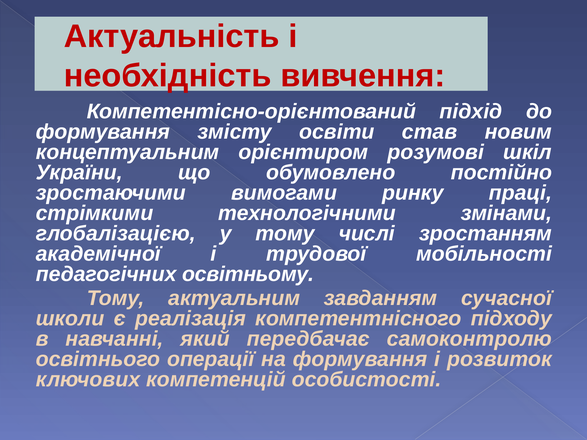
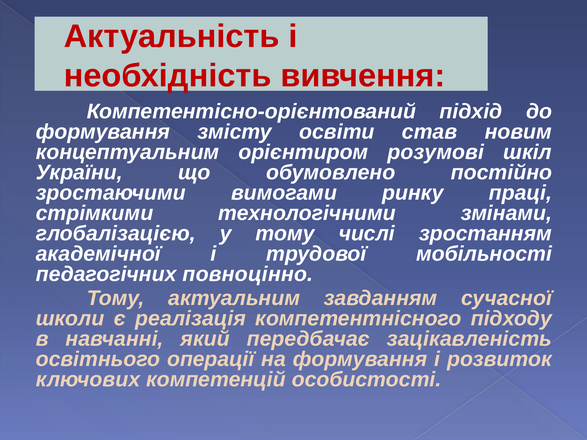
освітньому: освітньому -> повноцінно (248, 274)
самоконтролю: самоконтролю -> зацікавленість (469, 339)
